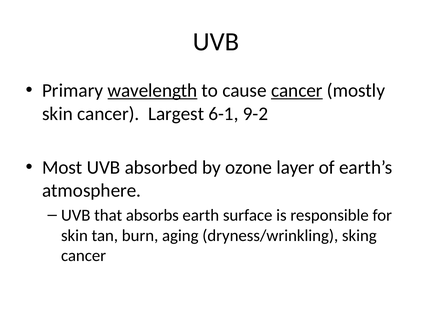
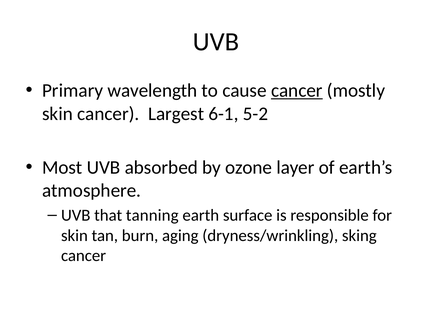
wavelength underline: present -> none (152, 91)
9-2: 9-2 -> 5-2 (255, 114)
absorbs: absorbs -> tanning (152, 215)
